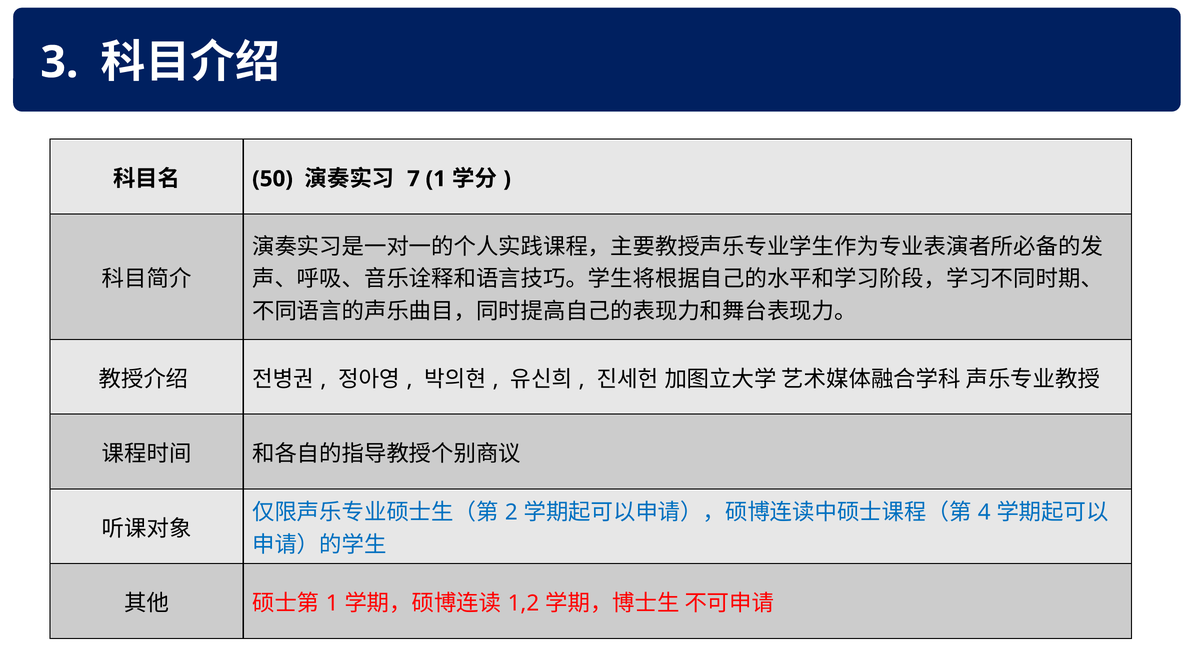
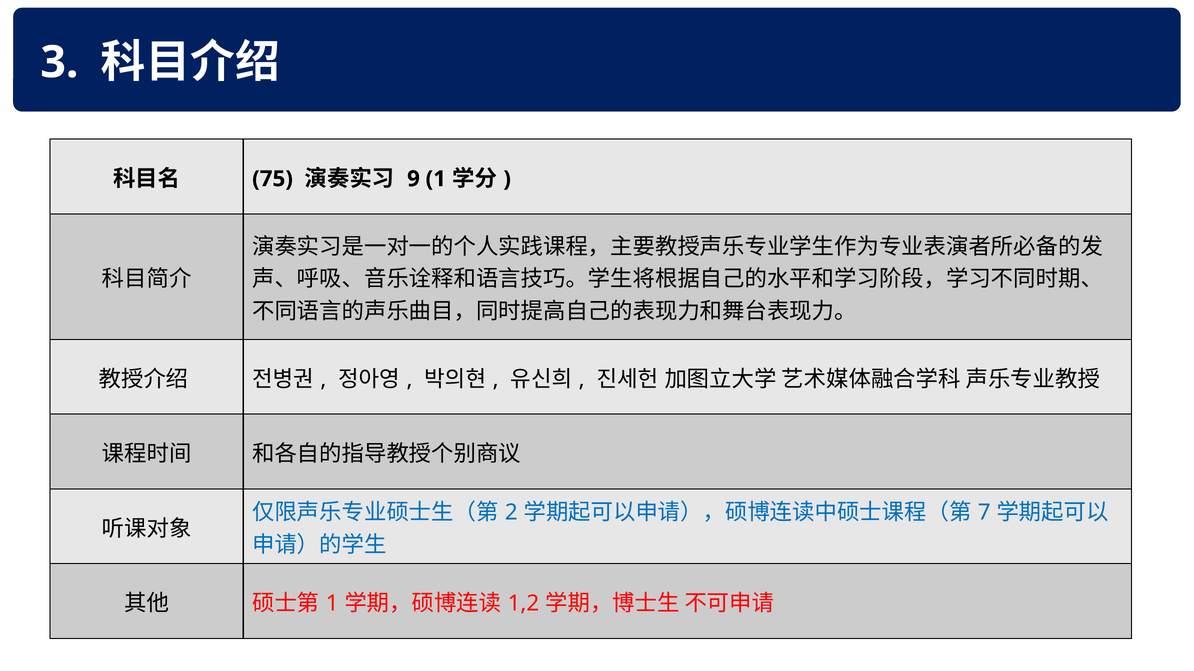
50: 50 -> 75 (273, 179)
7: 7 -> 9 (413, 179)
4: 4 -> 7 (984, 513)
